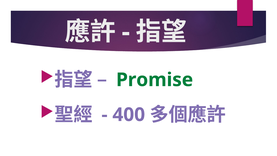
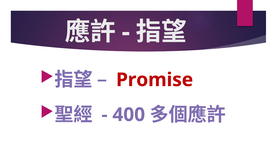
Promise colour: green -> red (155, 80)
